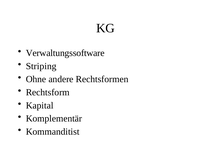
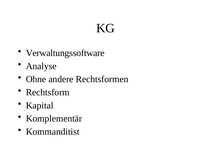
Striping: Striping -> Analyse (41, 66)
